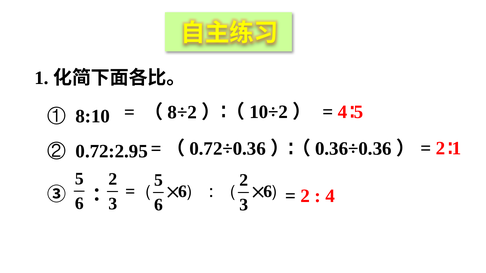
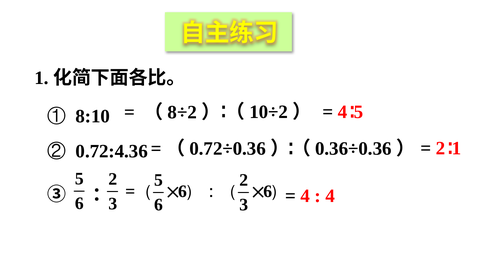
0.72:2.95: 0.72:2.95 -> 0.72:4.36 (112, 151)
2: 2 -> 4 (305, 196)
